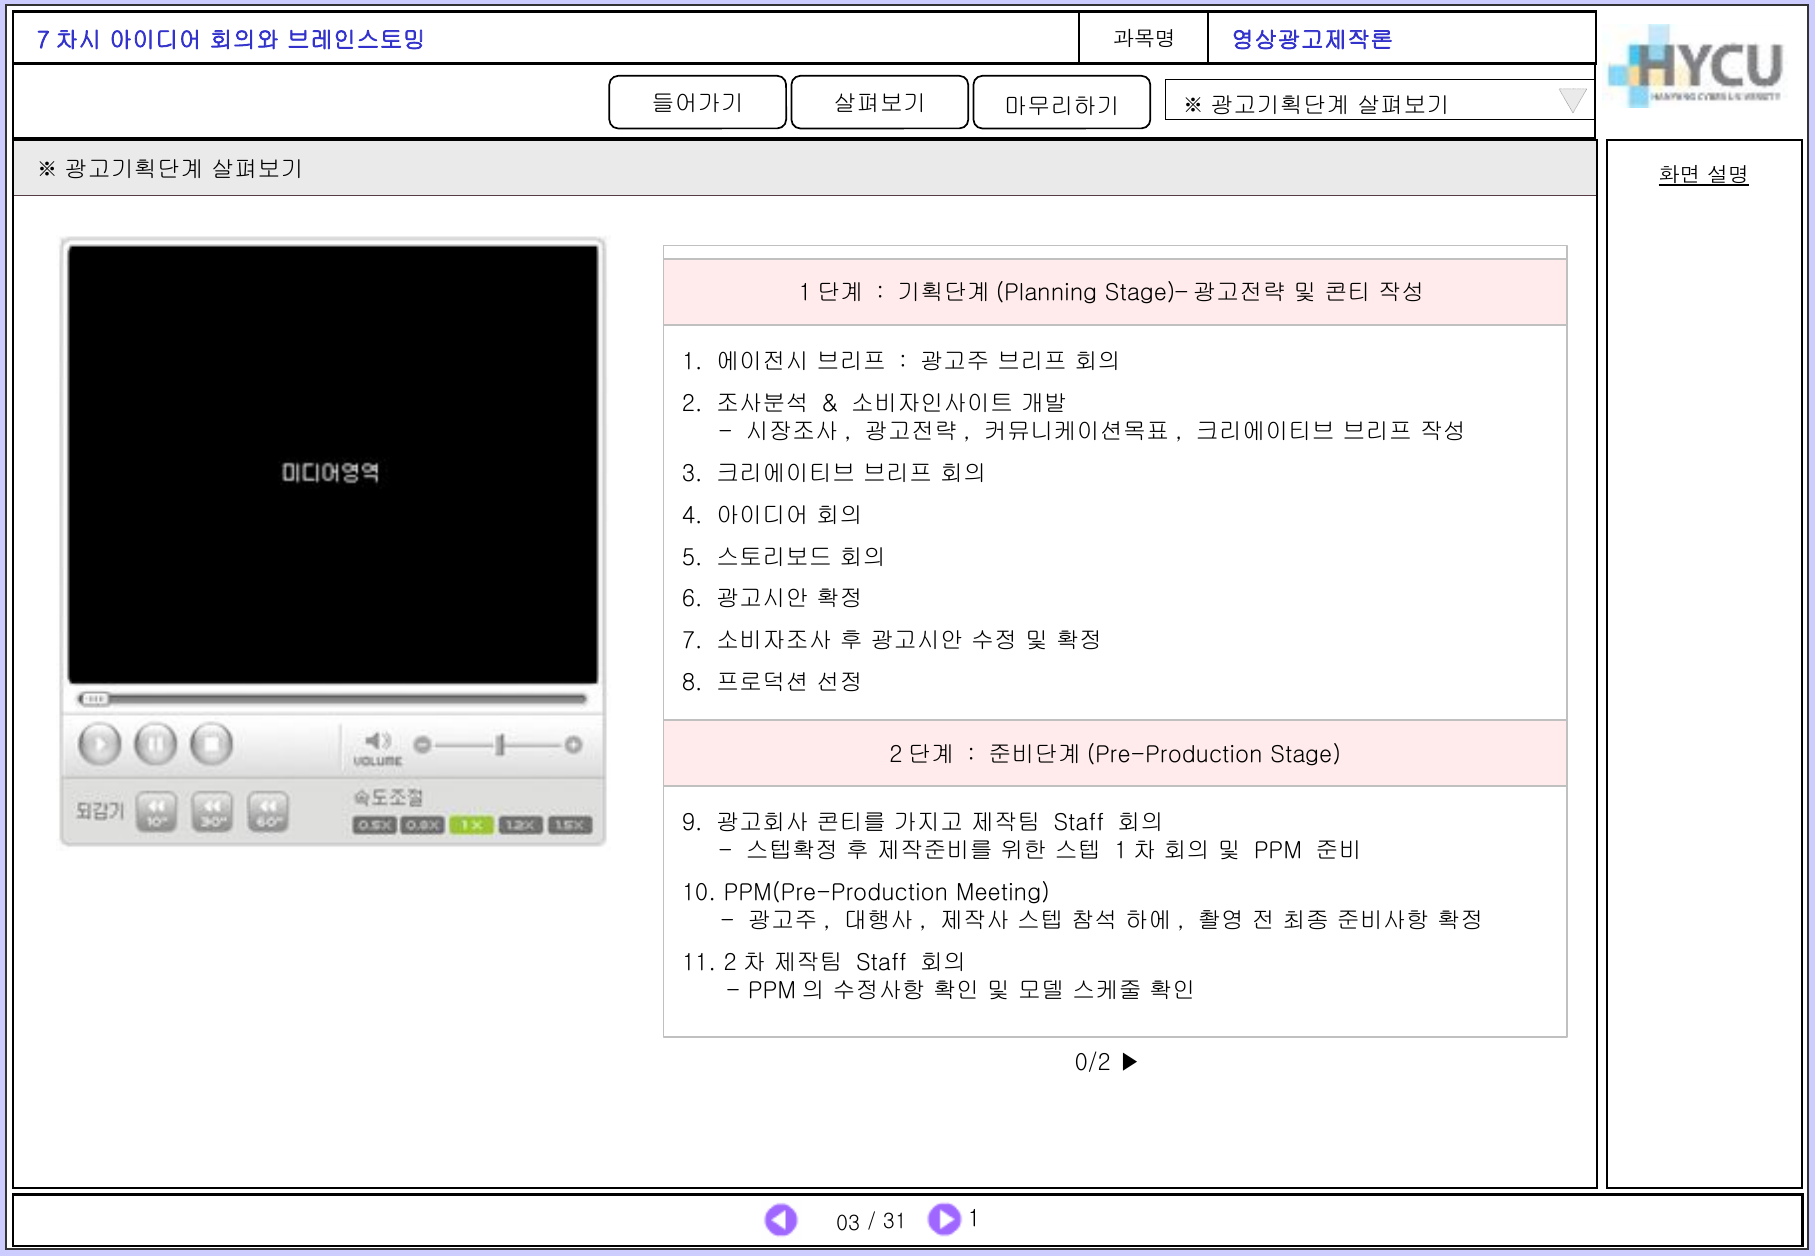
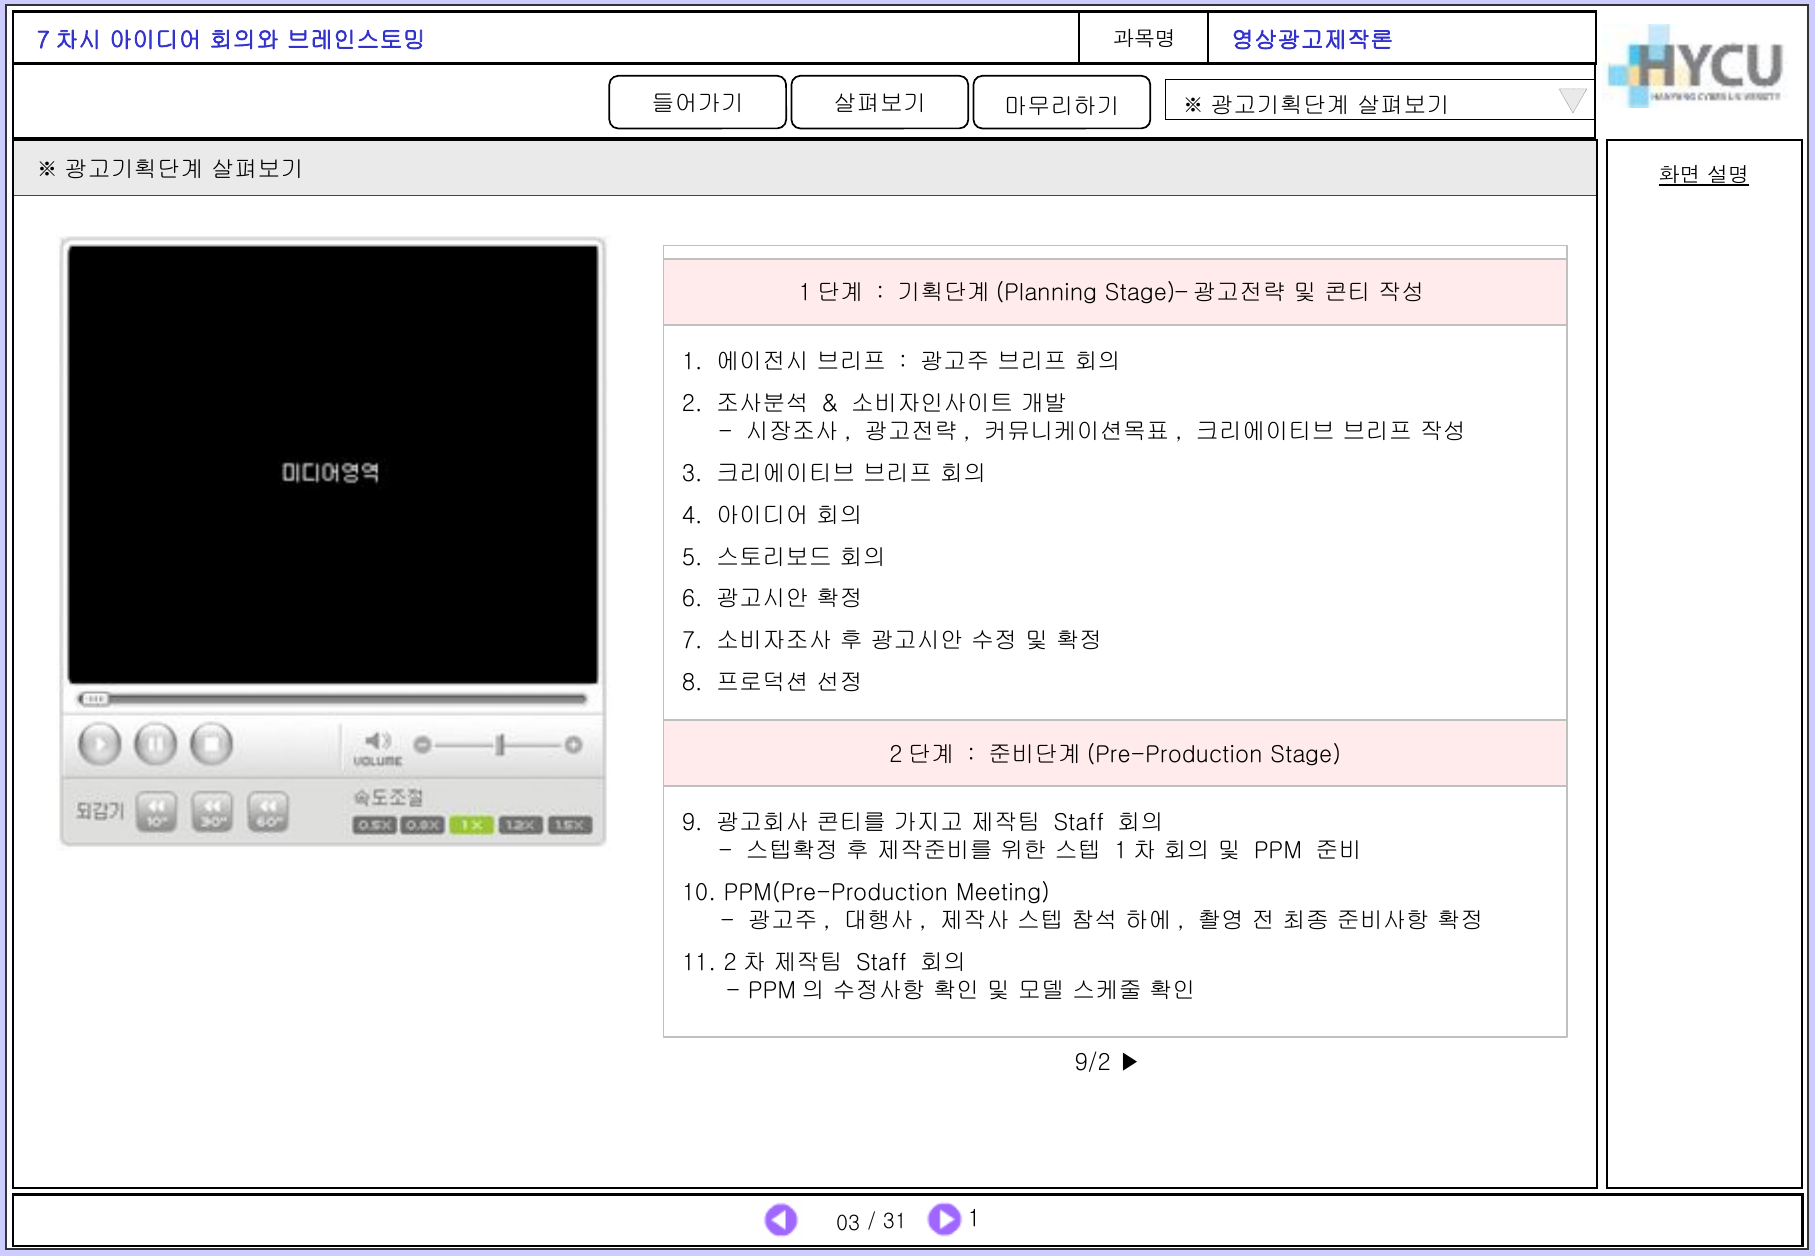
0/2: 0/2 -> 9/2 (1093, 1063)
